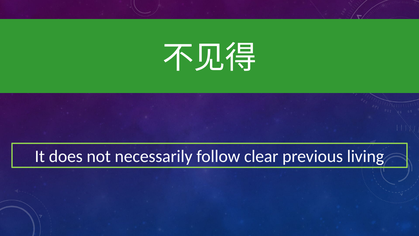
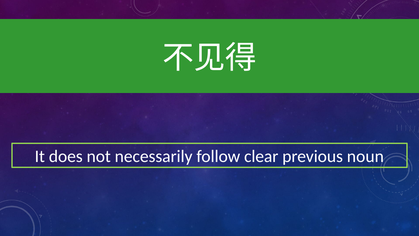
living: living -> noun (365, 156)
